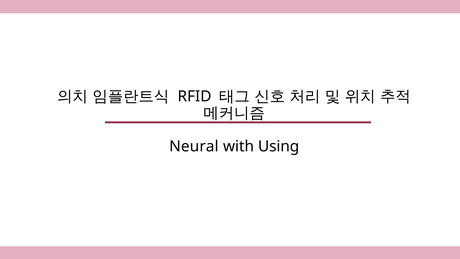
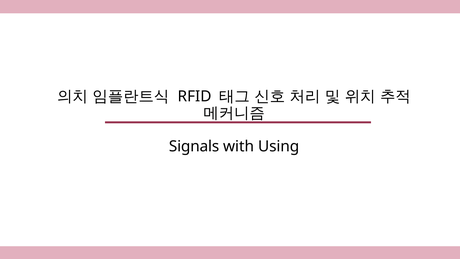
Neural: Neural -> Signals (194, 146)
